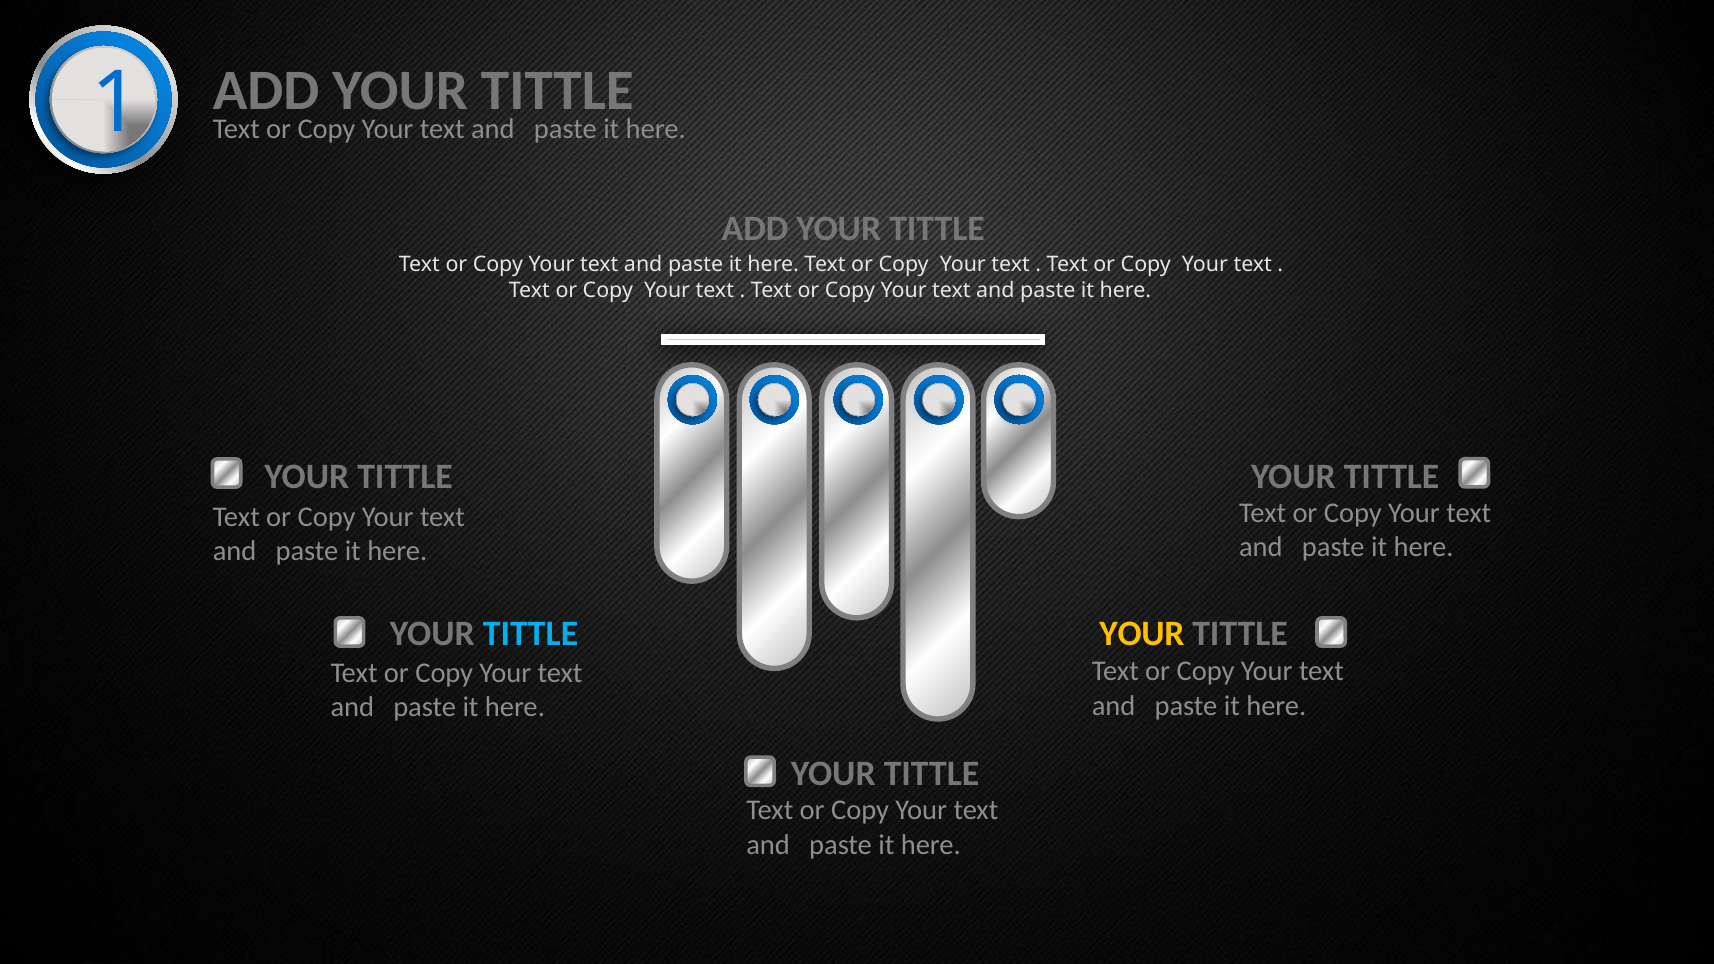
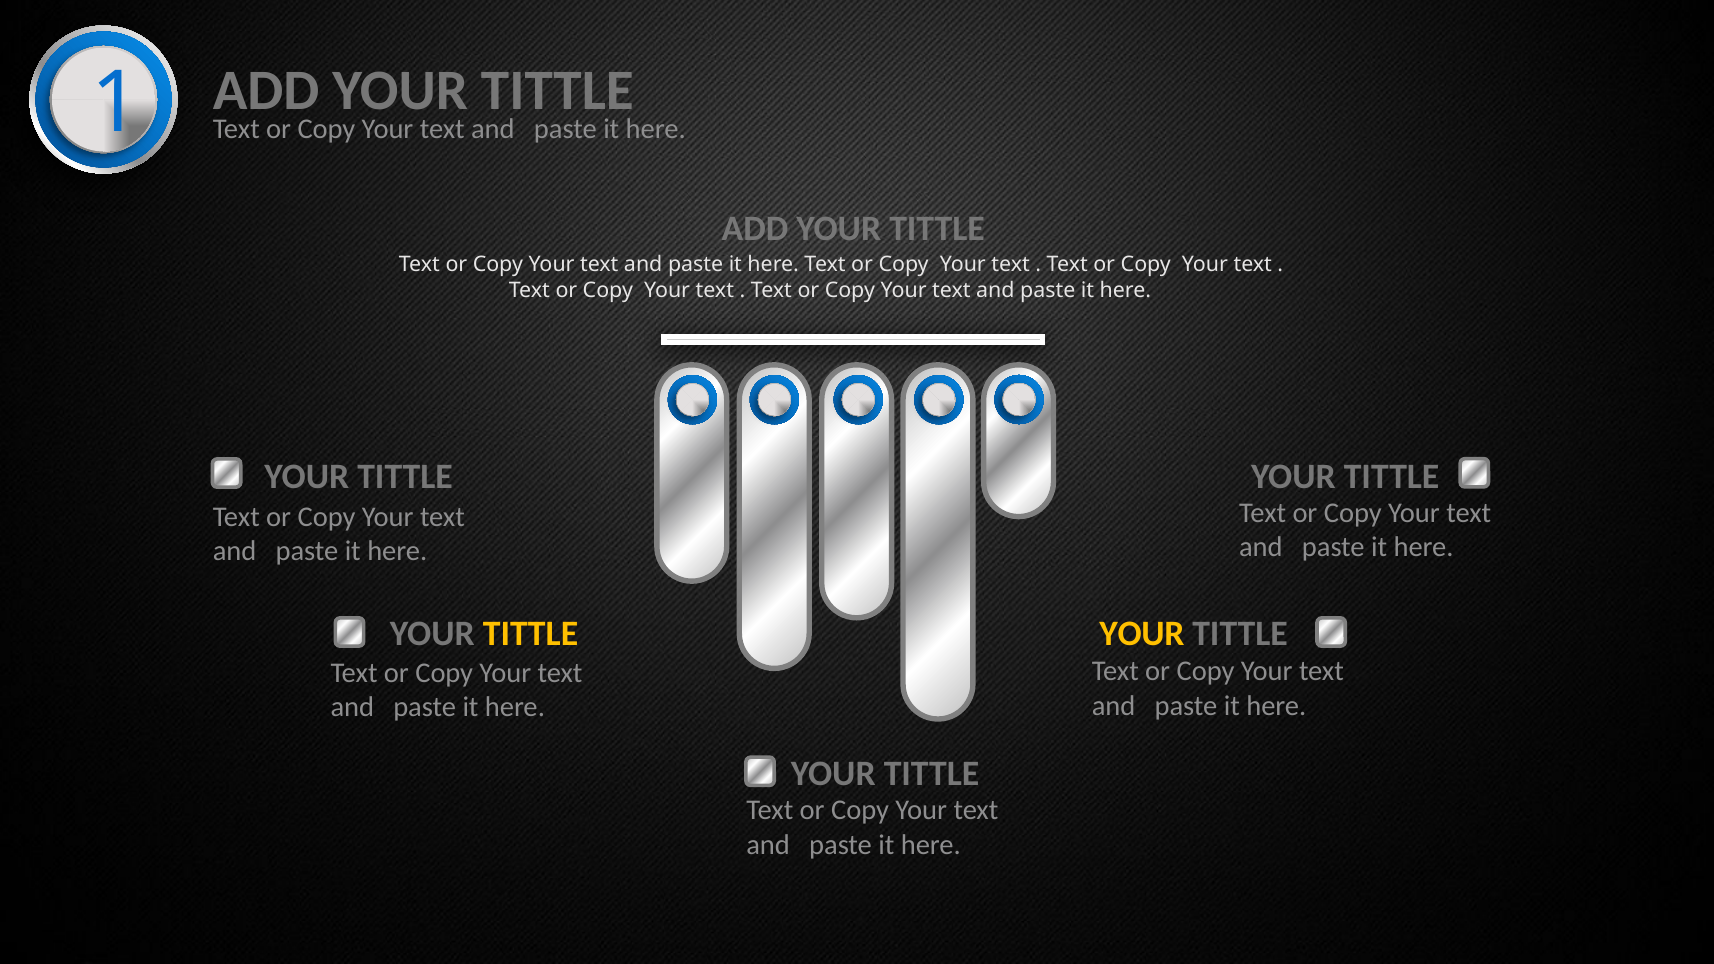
TITTLE colour: light blue -> yellow (531, 634)
